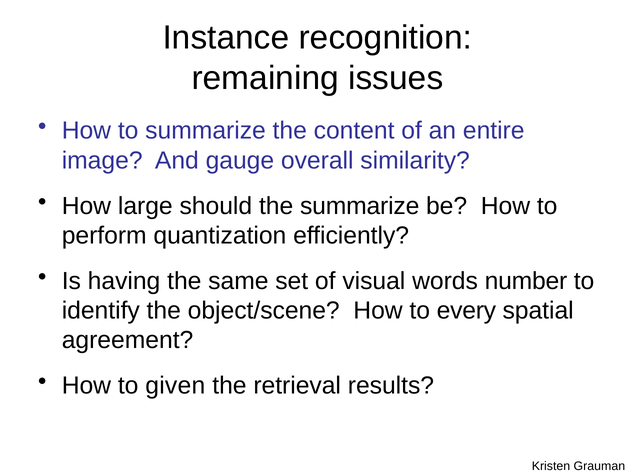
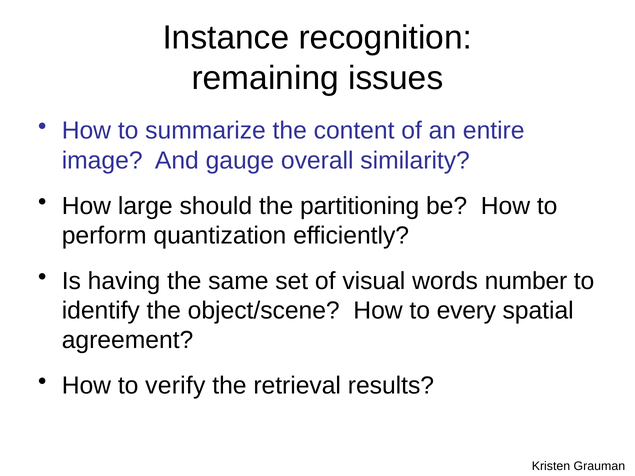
the summarize: summarize -> partitioning (360, 206)
given: given -> verify (175, 386)
